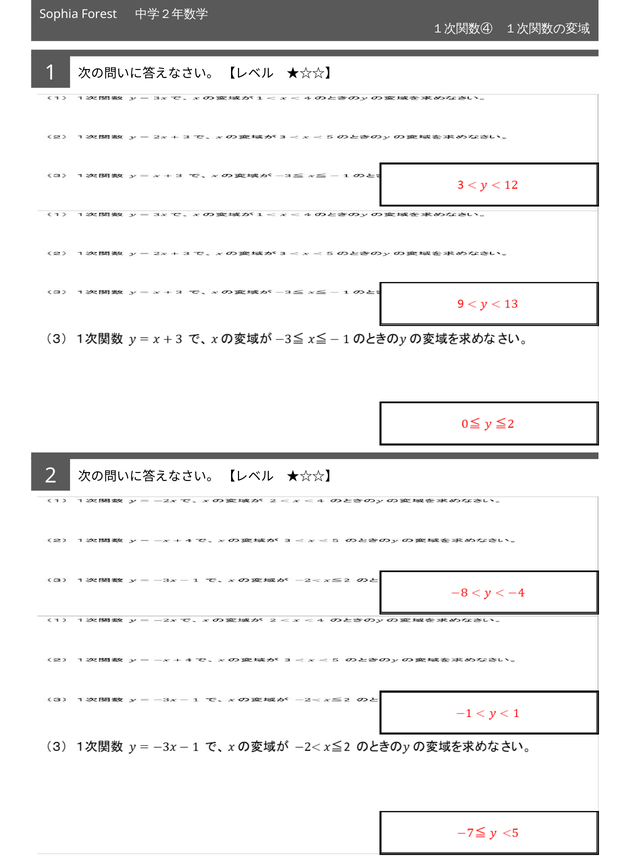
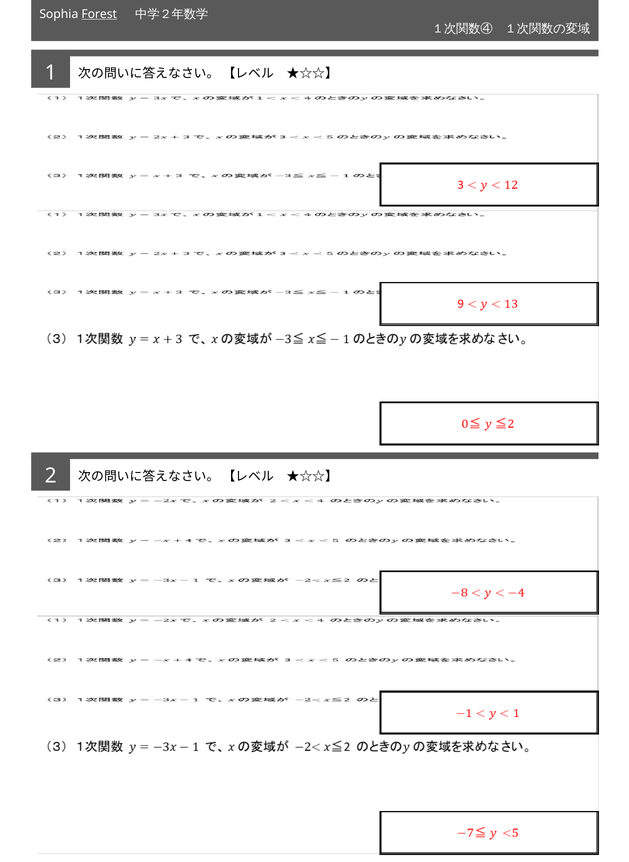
Forest underline: none -> present (99, 14)
